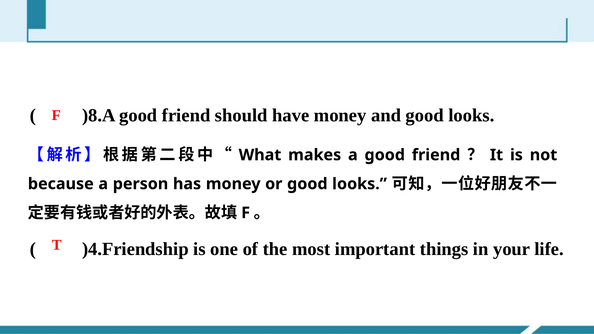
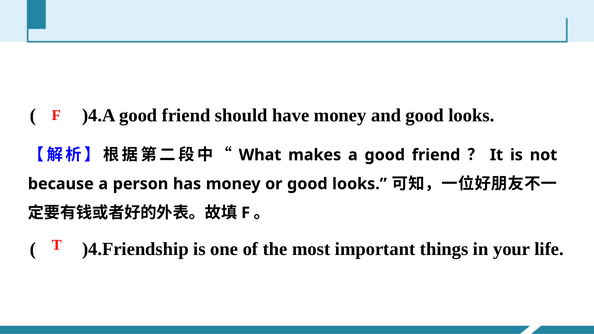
)8.A: )8.A -> )4.A (99, 116)
